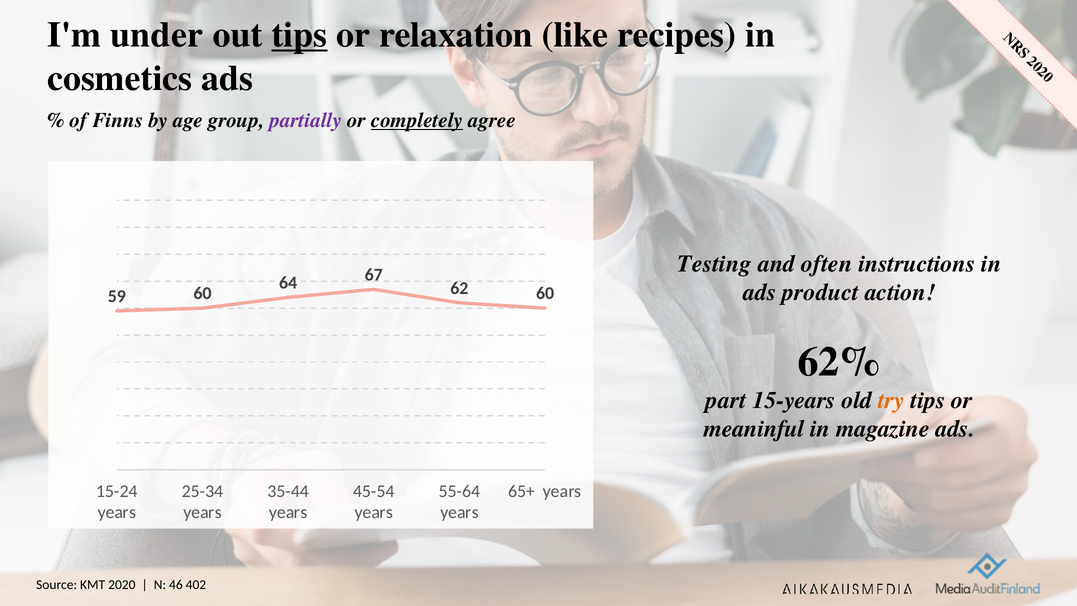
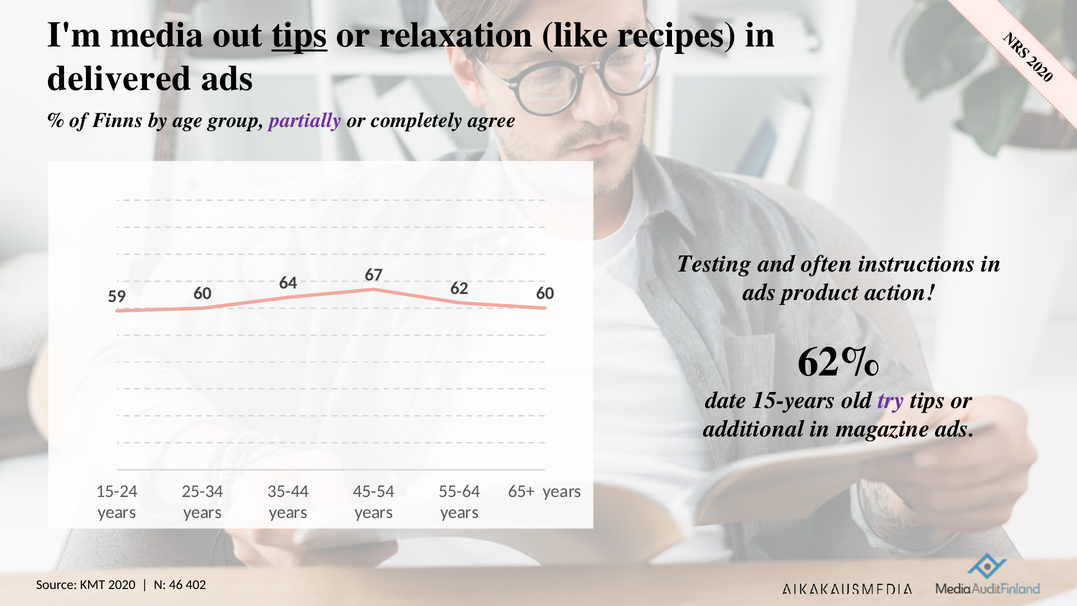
under: under -> media (157, 35)
cosmetics: cosmetics -> delivered (120, 78)
completely underline: present -> none (417, 121)
part: part -> date (726, 400)
try colour: orange -> purple (892, 400)
meaninful: meaninful -> additional (754, 429)
